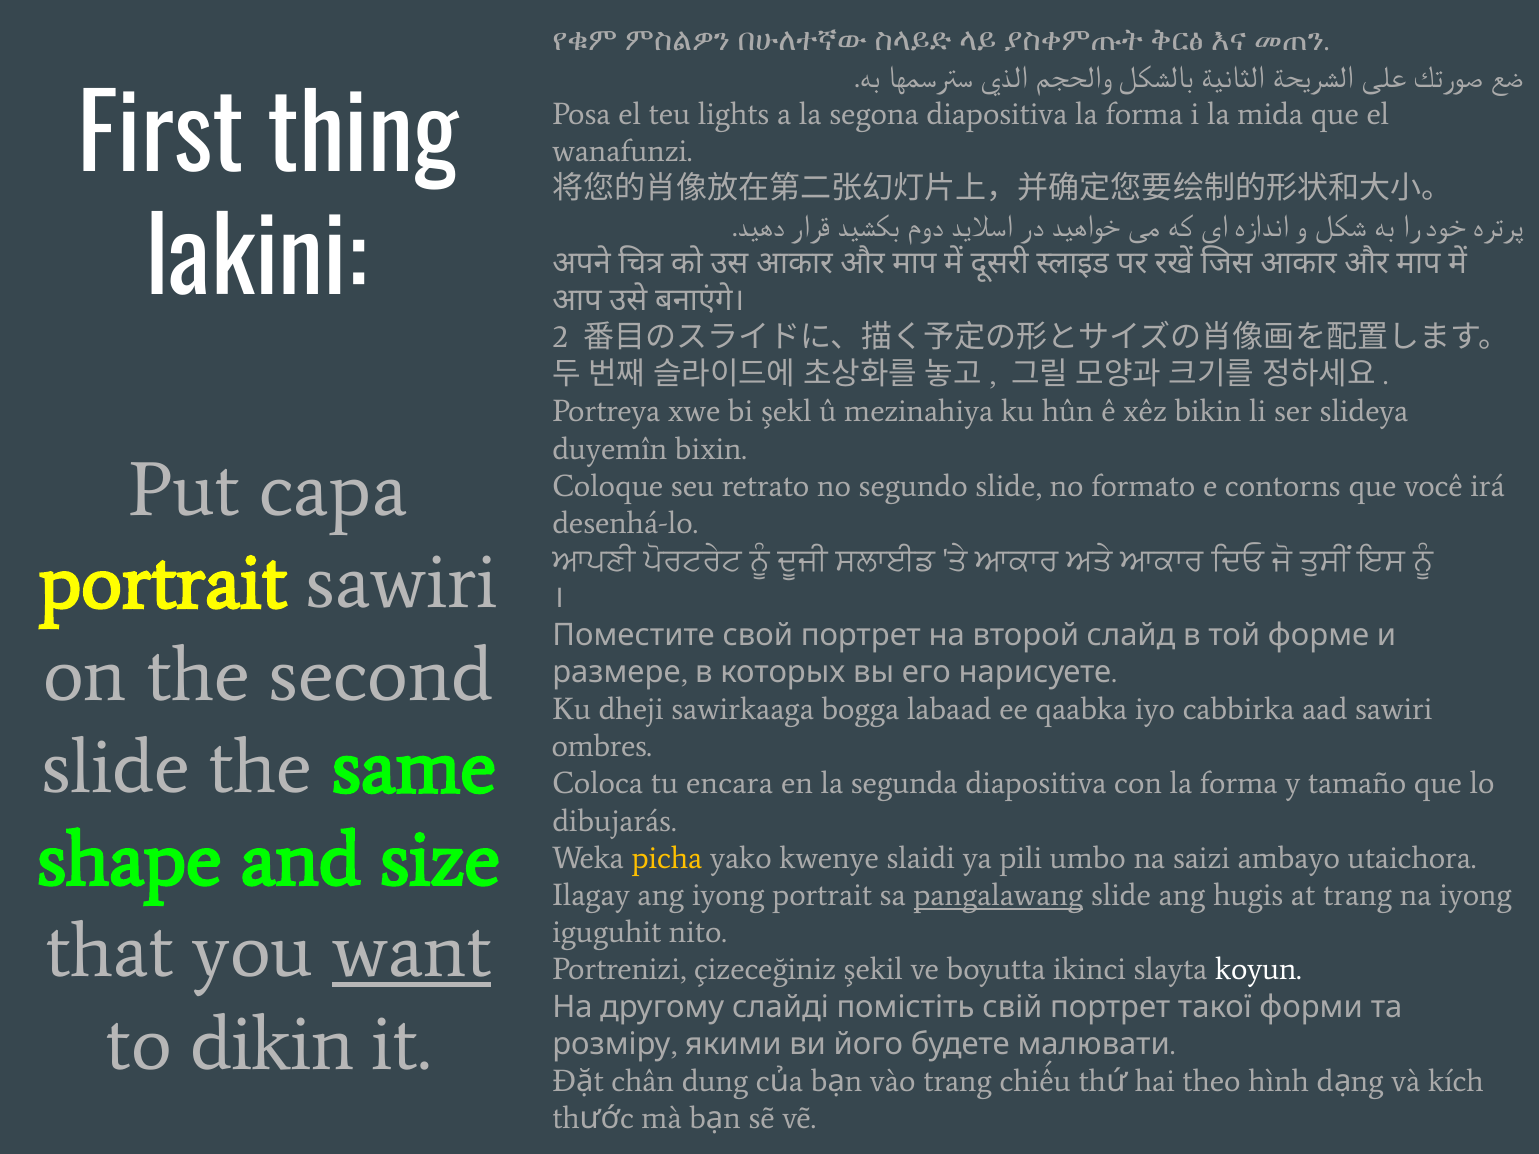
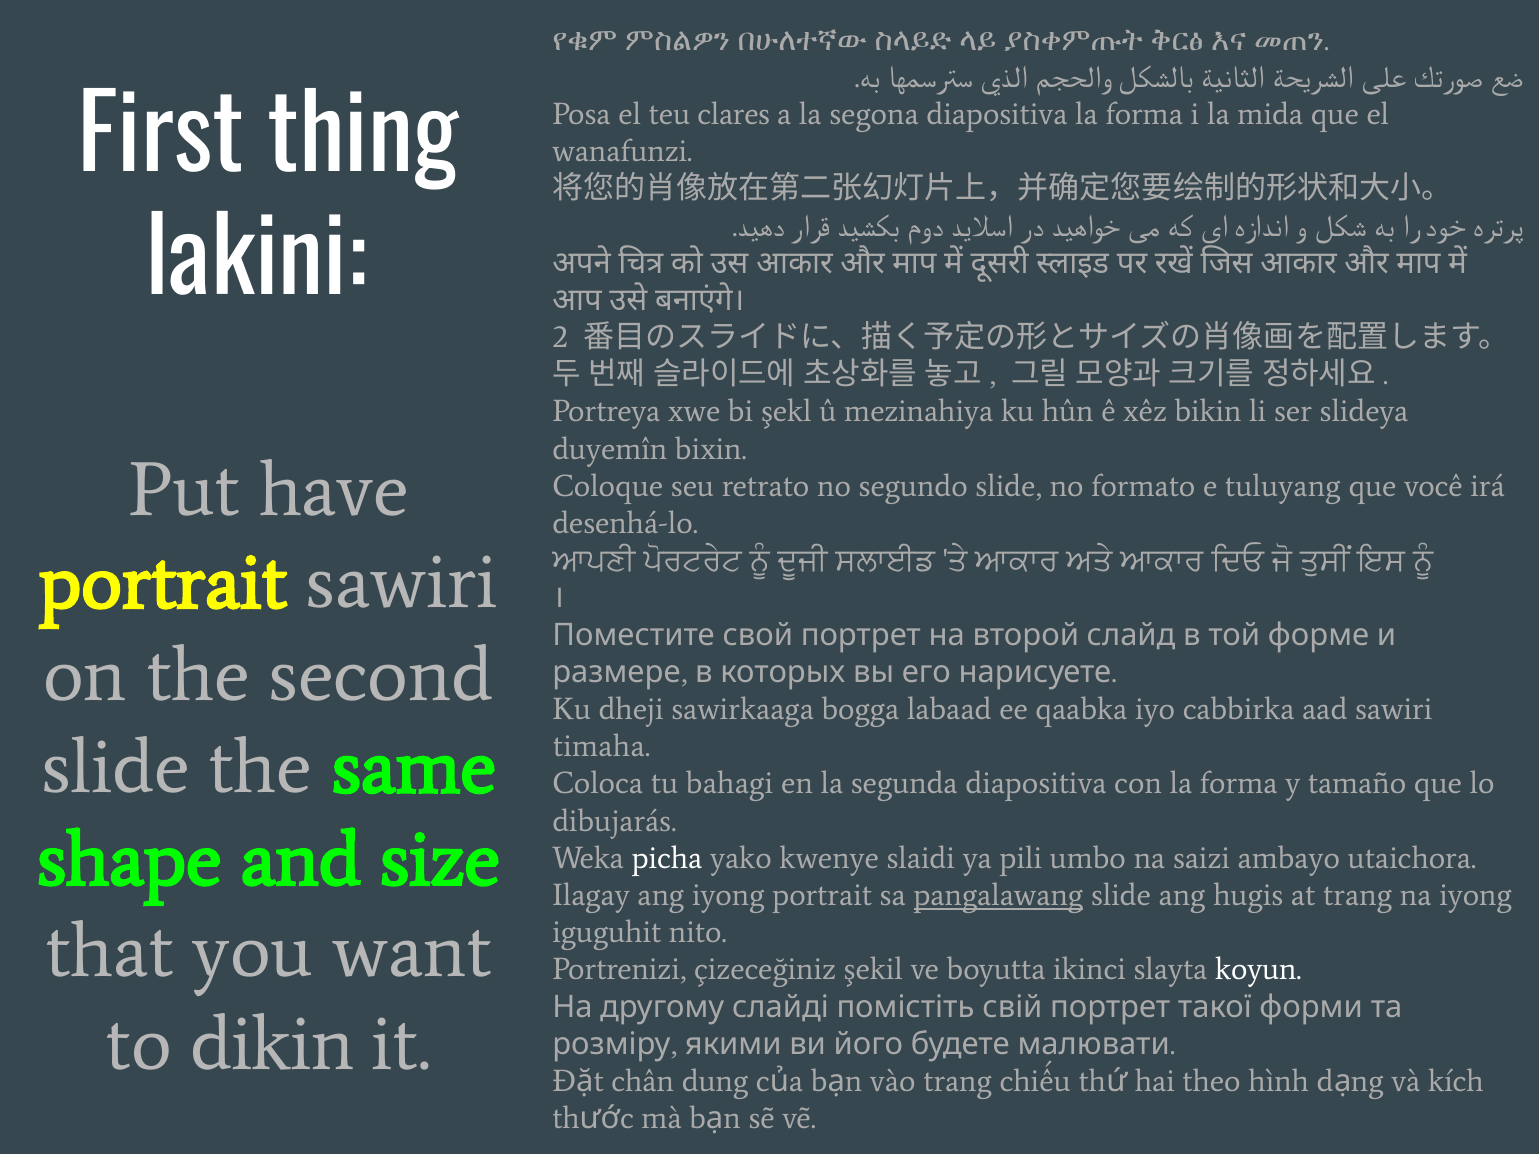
lights: lights -> clares (734, 114)
capa: capa -> have (334, 490)
contorns: contorns -> tuluyang (1283, 486)
ombres: ombres -> timaha (601, 747)
encara: encara -> bahagi (730, 784)
picha colour: yellow -> white (667, 858)
want underline: present -> none (412, 952)
